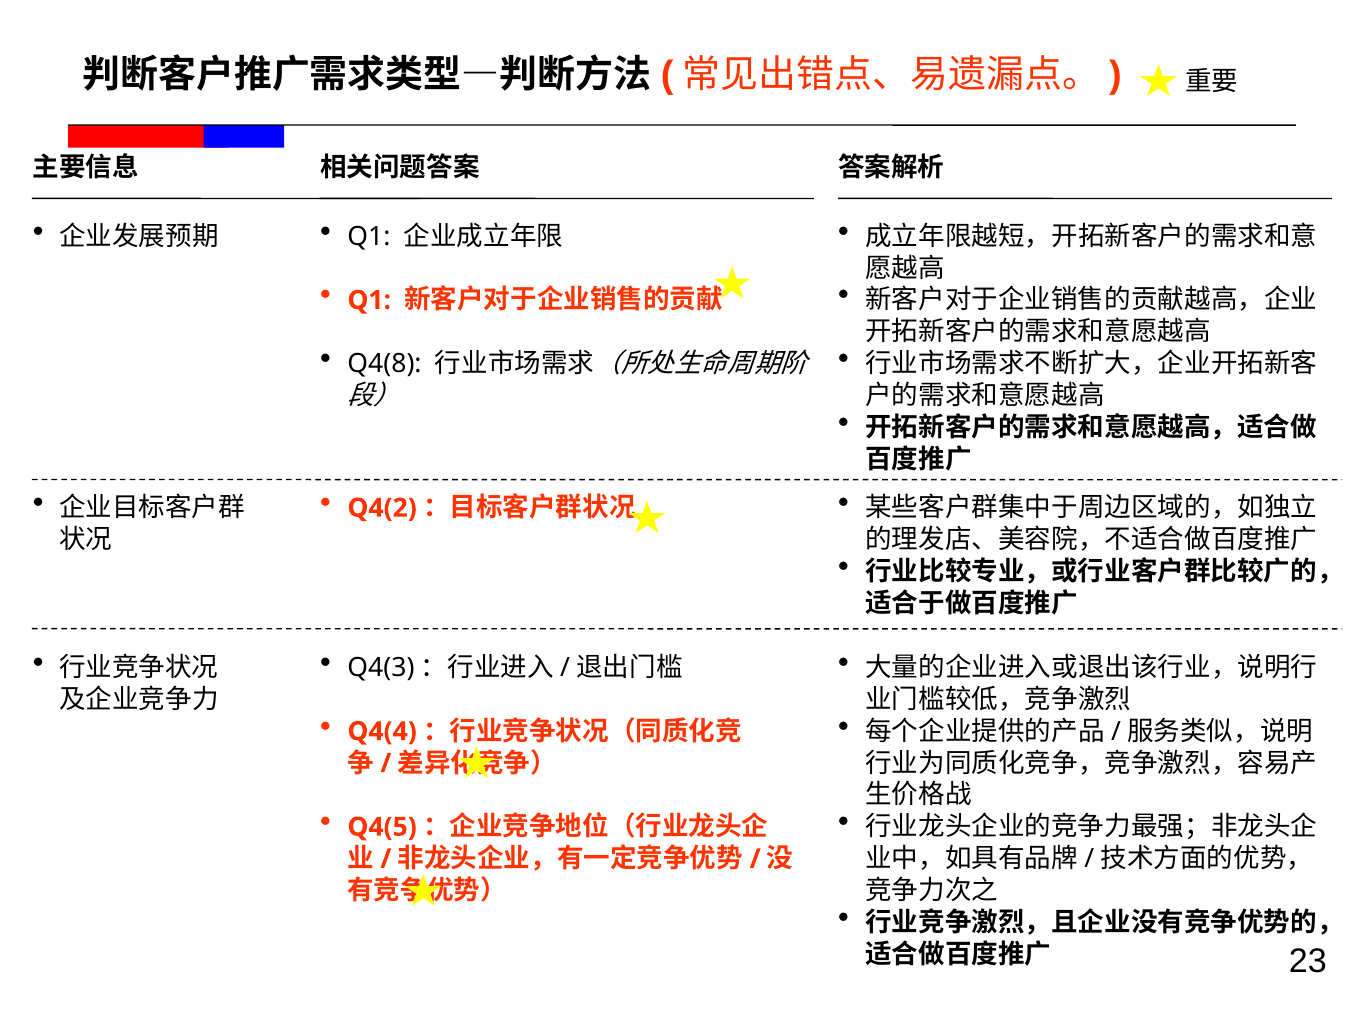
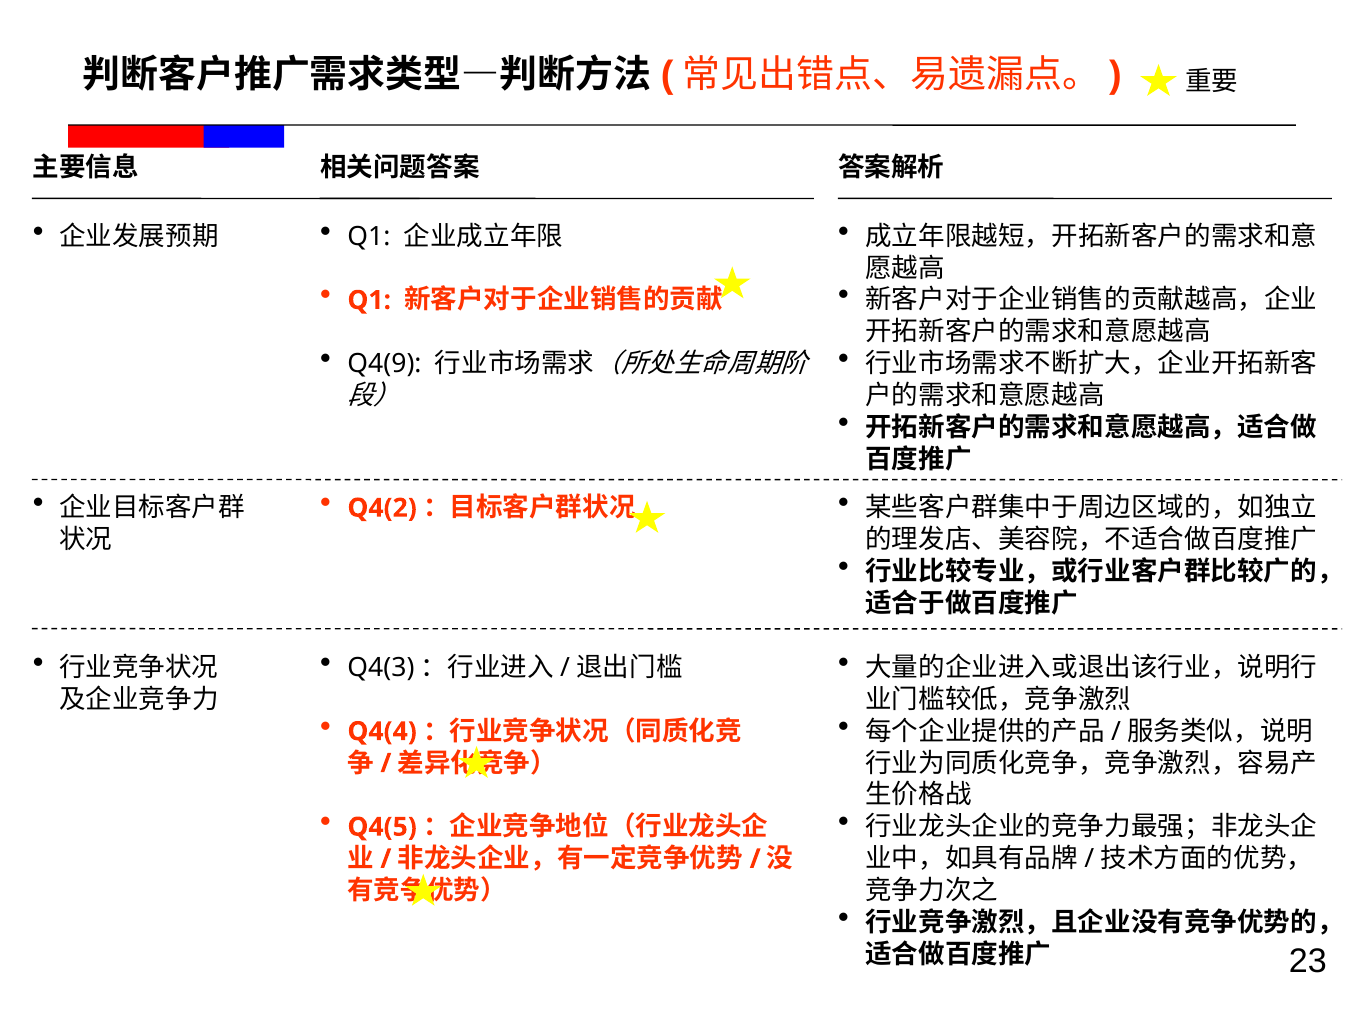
Q4(8: Q4(8 -> Q4(9 (385, 364)
